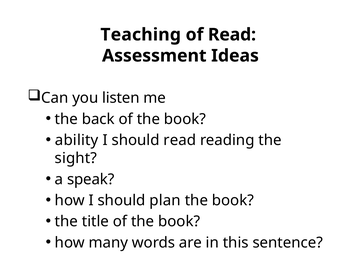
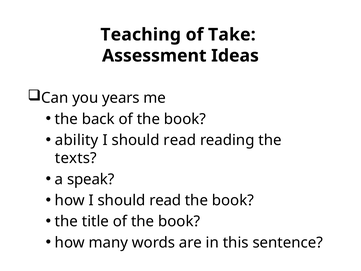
of Read: Read -> Take (232, 35)
listen: listen -> years (121, 98)
sight: sight -> texts (76, 158)
how I should plan: plan -> read (165, 200)
